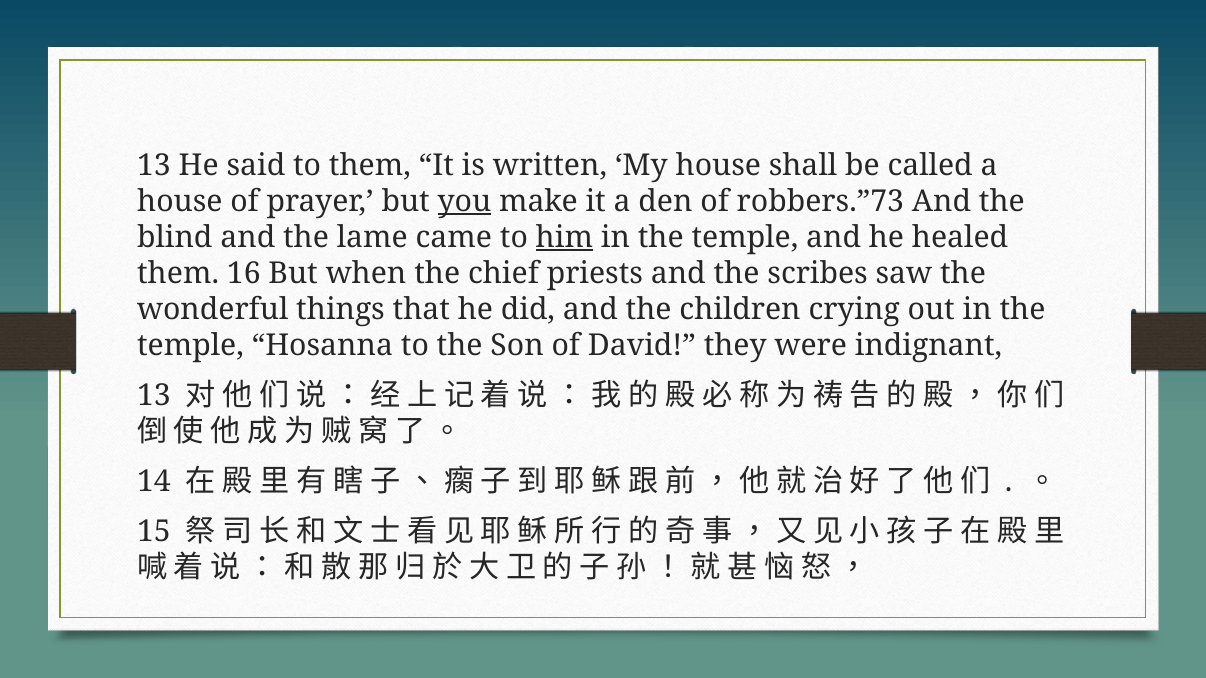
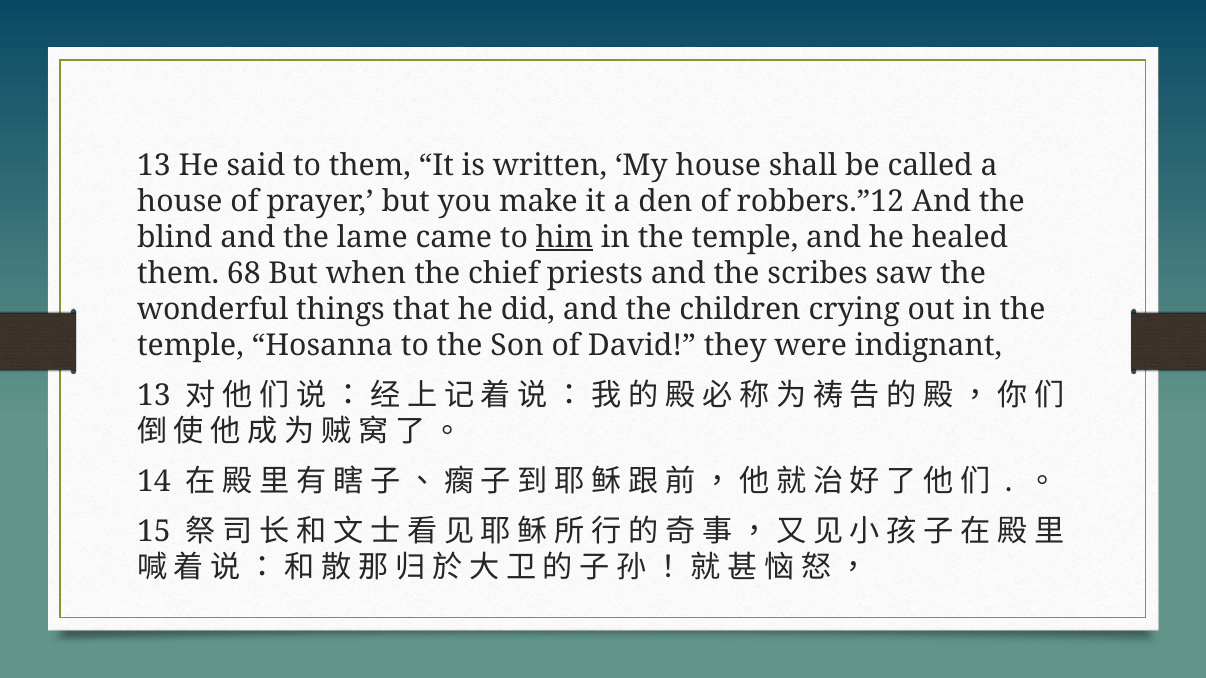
you underline: present -> none (464, 201)
robbers.”73: robbers.”73 -> robbers.”12 (820, 201)
16: 16 -> 68 (244, 274)
